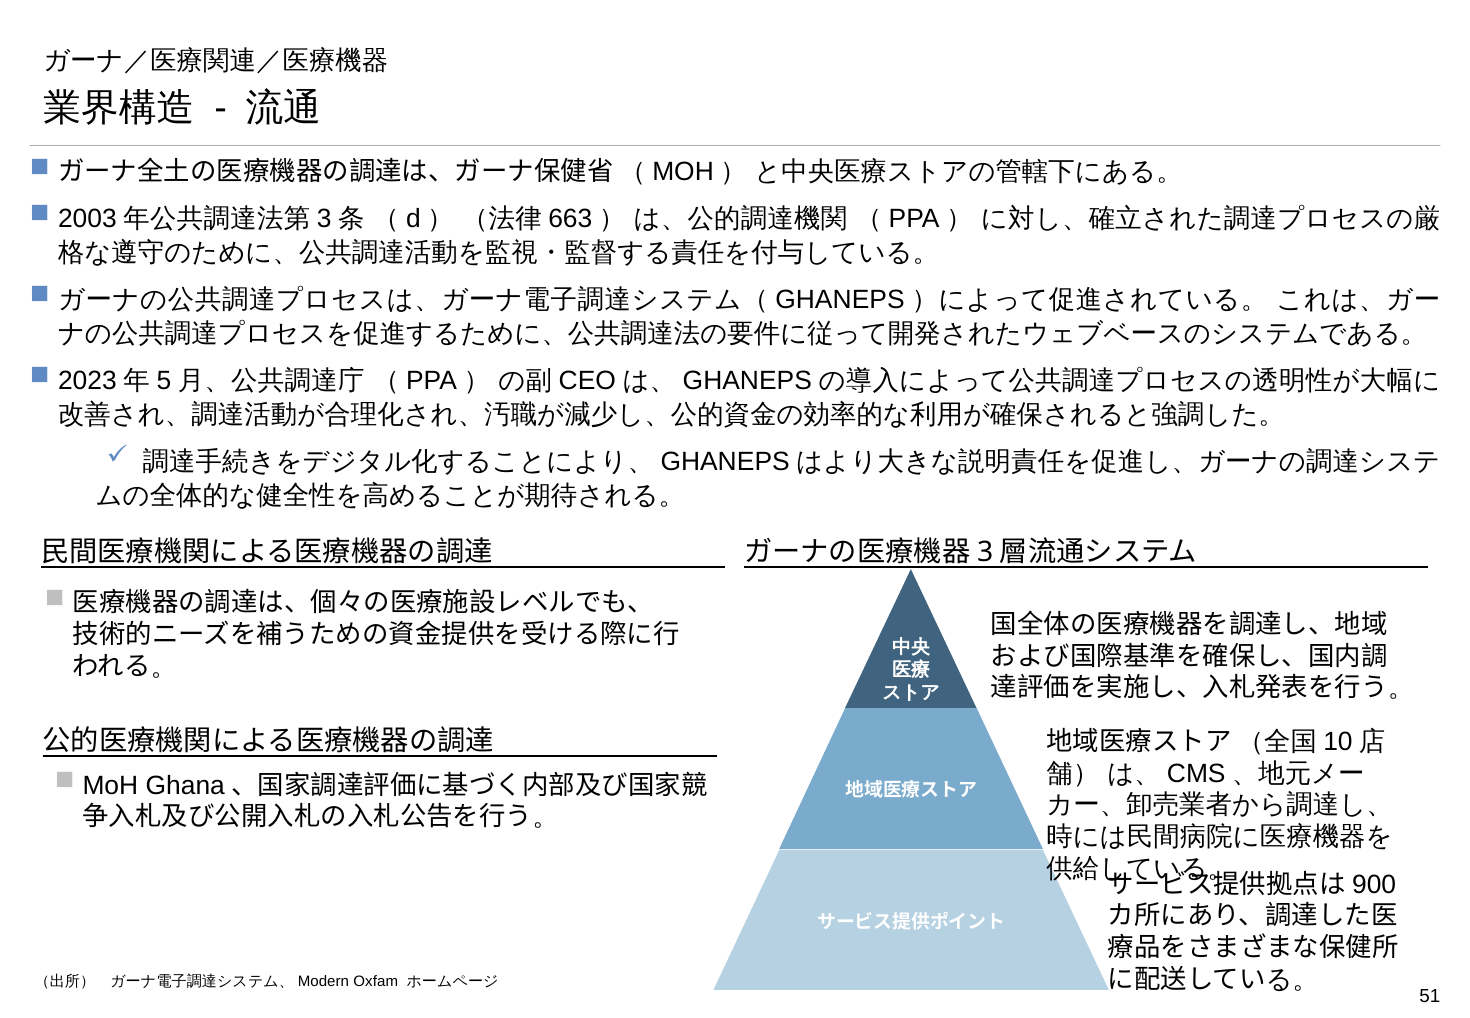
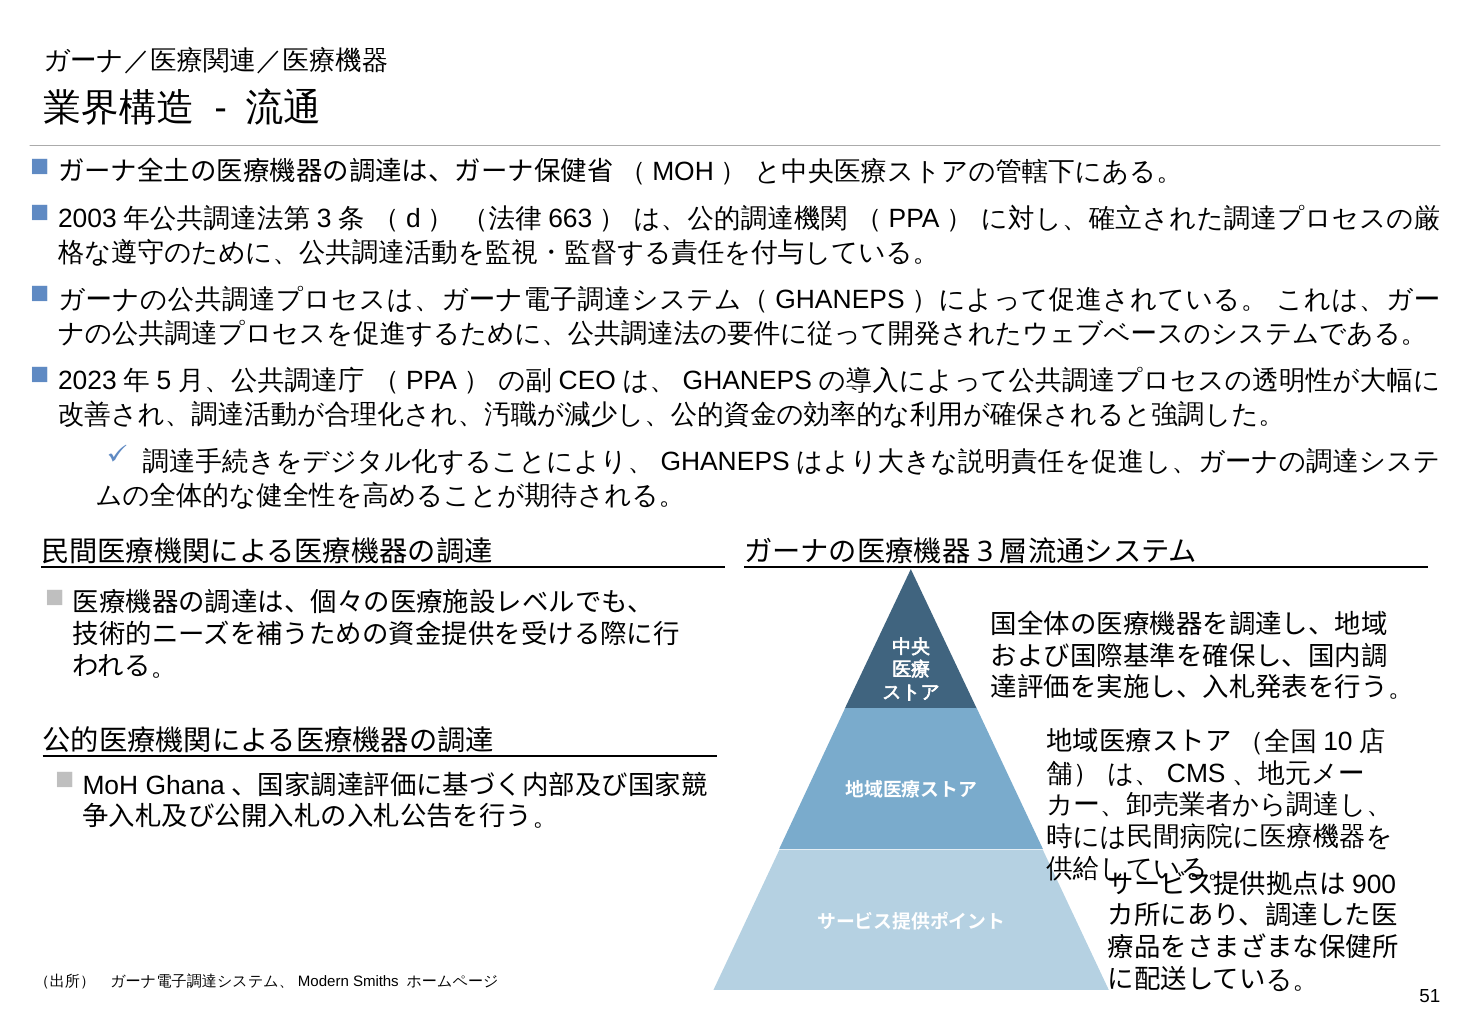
Oxfam: Oxfam -> Smiths (376, 981)
